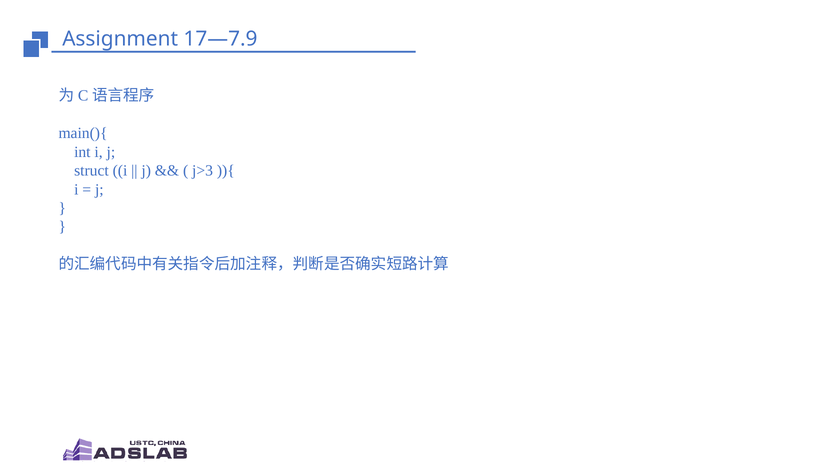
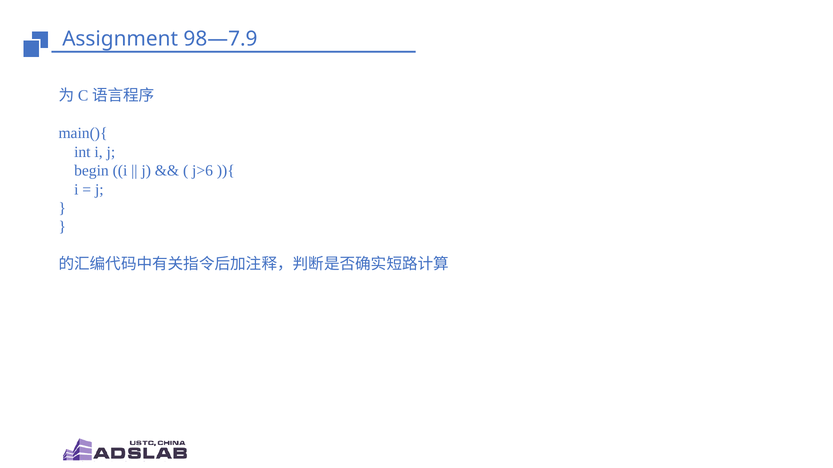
17—7.9: 17—7.9 -> 98—7.9 (221, 39)
struct: struct -> begin (91, 171)
j>3: j>3 -> j>6 (203, 171)
